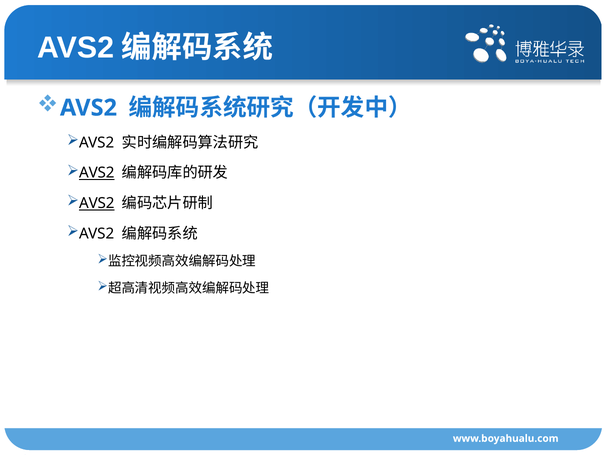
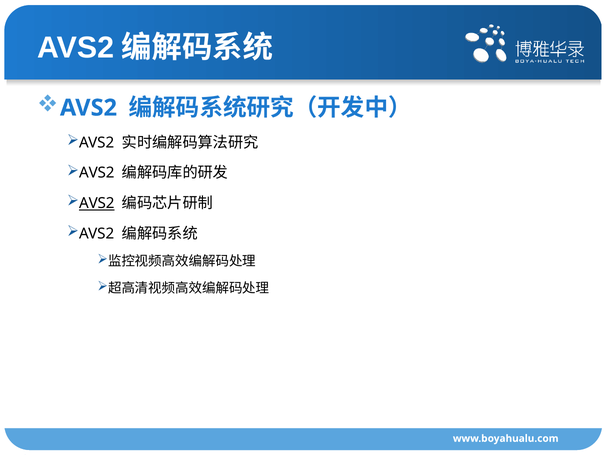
AVS2 underline: present -> none (97, 173)
